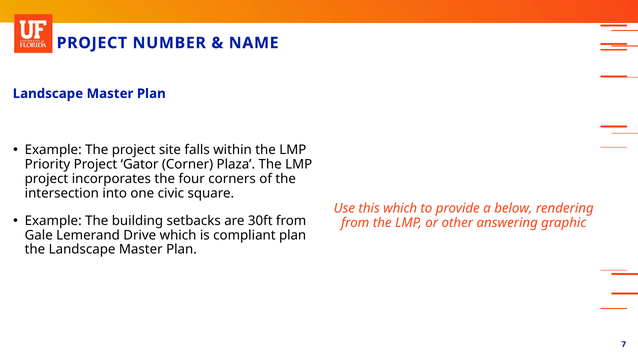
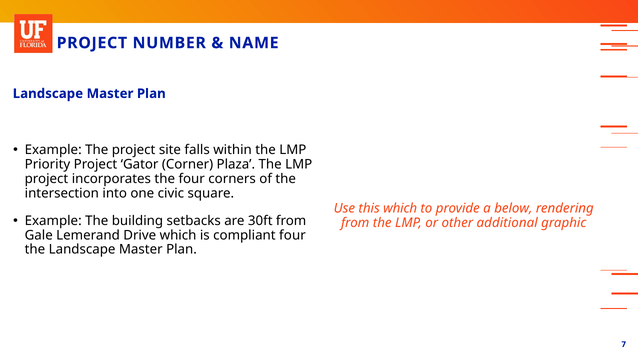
answering: answering -> additional (507, 223)
compliant plan: plan -> four (292, 235)
